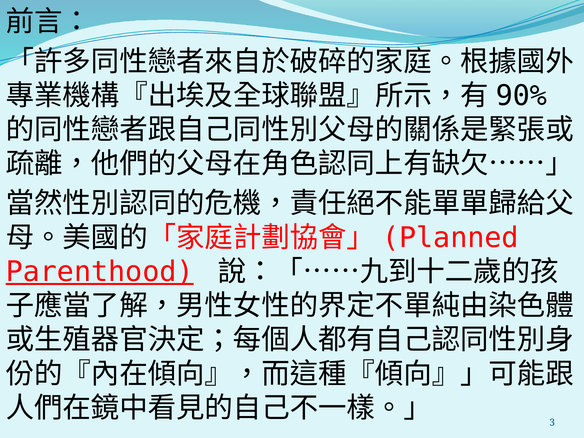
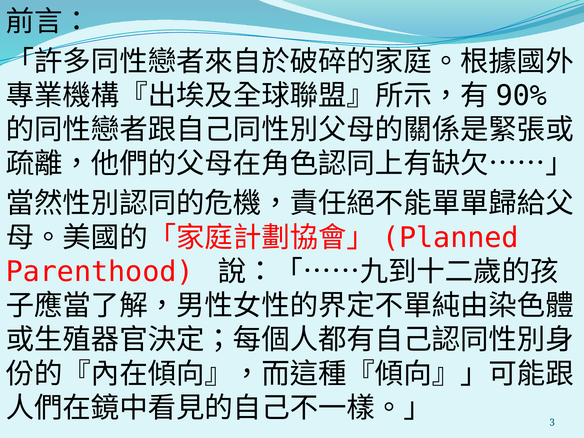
Parenthood underline: present -> none (100, 272)
